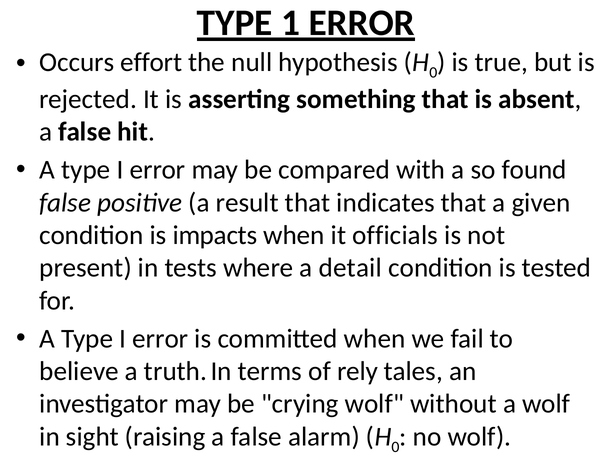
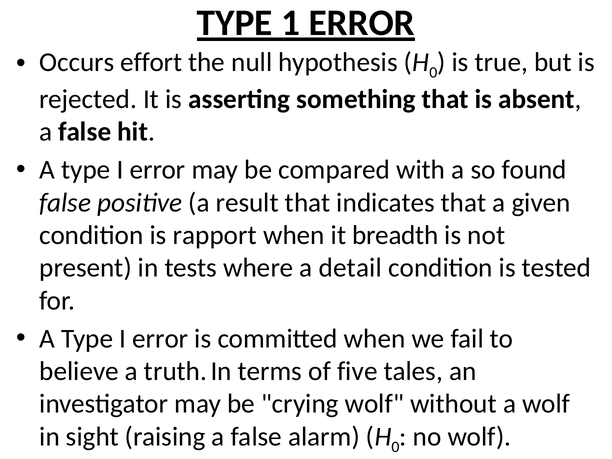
impacts: impacts -> rapport (215, 235)
officials: officials -> breadth (395, 235)
rely: rely -> five (357, 371)
